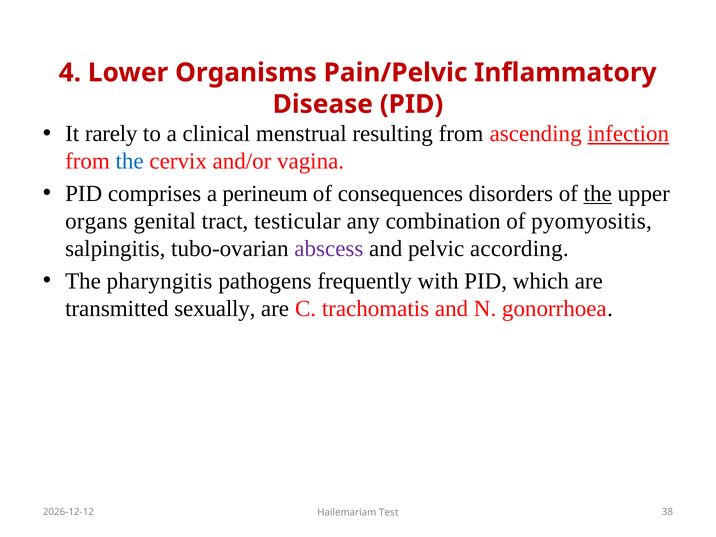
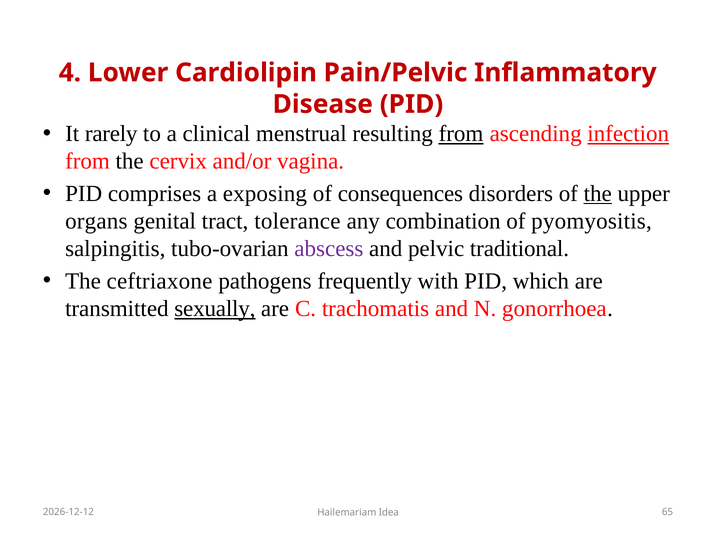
Organisms: Organisms -> Cardiolipin (246, 73)
from underline: none -> present (461, 134)
the colour: blue -> black (130, 161)
perineum: perineum -> exposing (265, 194)
testicular: testicular -> tolerance (297, 221)
according: according -> traditional (519, 249)
pharyngitis: pharyngitis -> ceftriaxone (160, 281)
sexually underline: none -> present (215, 309)
38: 38 -> 65 (668, 512)
Test: Test -> Idea (389, 513)
